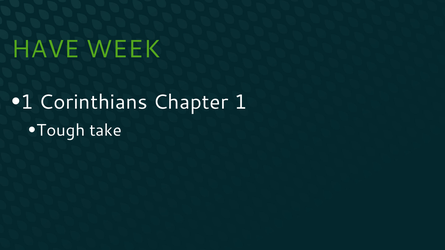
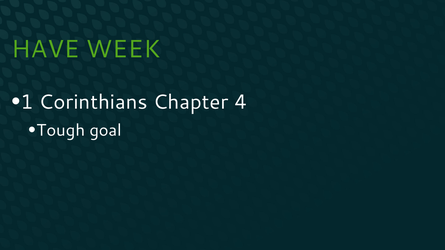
Chapter 1: 1 -> 4 (240, 102)
take: take -> goal (106, 131)
